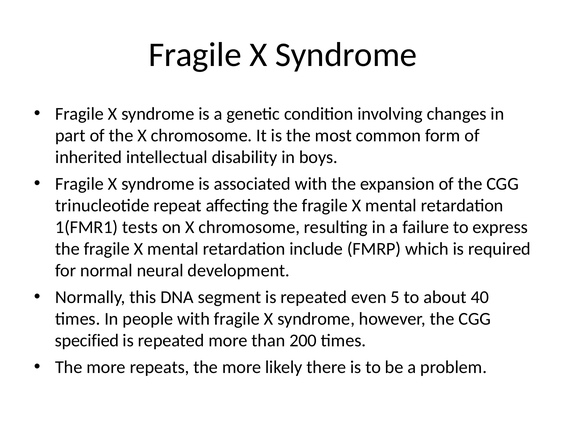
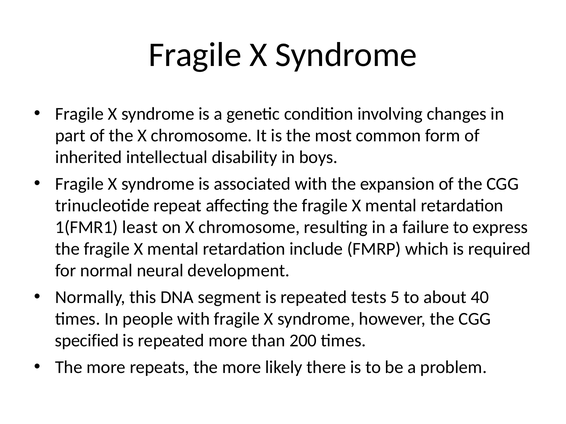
tests: tests -> least (140, 227)
even: even -> tests (369, 298)
